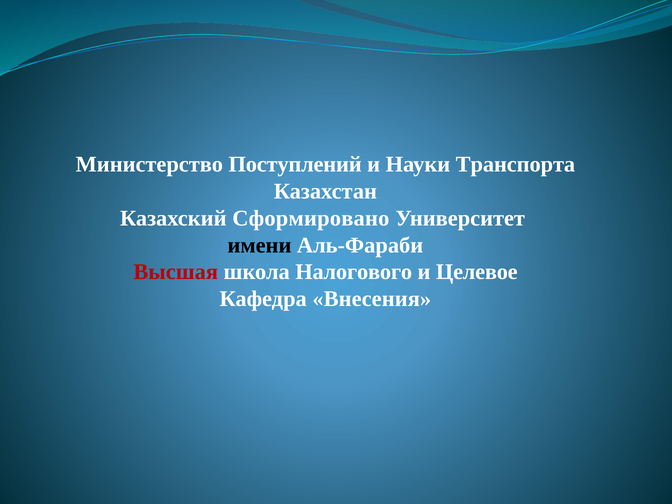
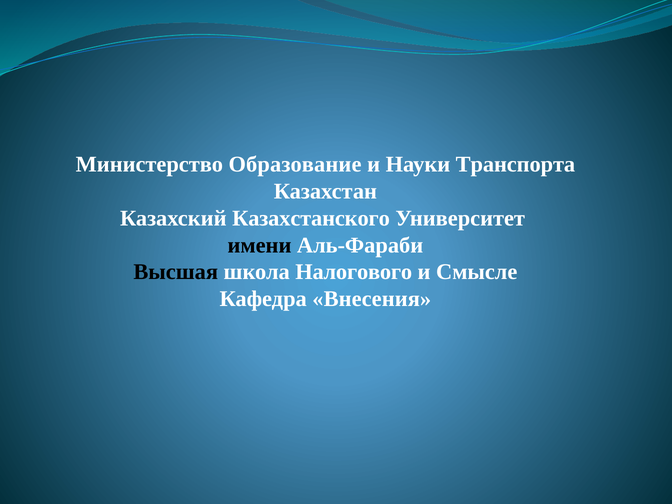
Поступлений: Поступлений -> Образование (295, 164)
Сформировано: Сформировано -> Казахстанского (311, 218)
Высшая colour: red -> black (176, 272)
Целевое: Целевое -> Смысле (477, 272)
